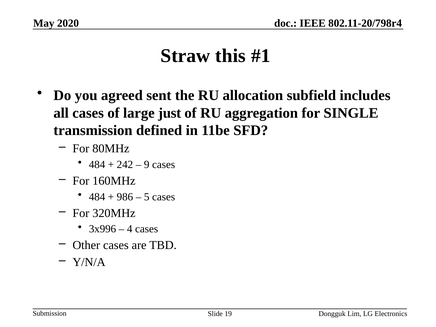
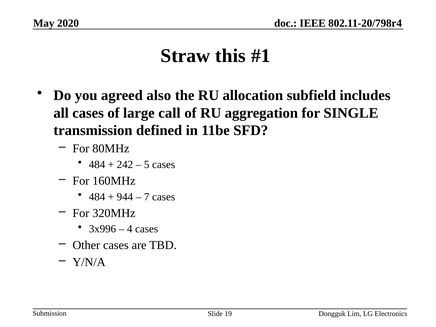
sent: sent -> also (159, 95)
just: just -> call (169, 113)
9: 9 -> 5 (147, 165)
986: 986 -> 944 (125, 197)
5: 5 -> 7 (147, 197)
